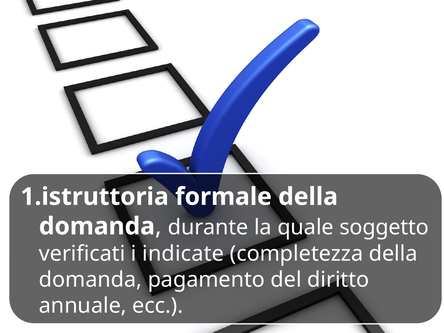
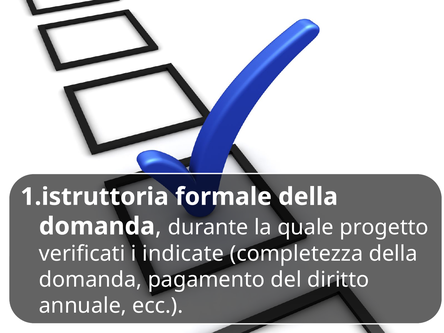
soggetto: soggetto -> progetto (384, 227)
